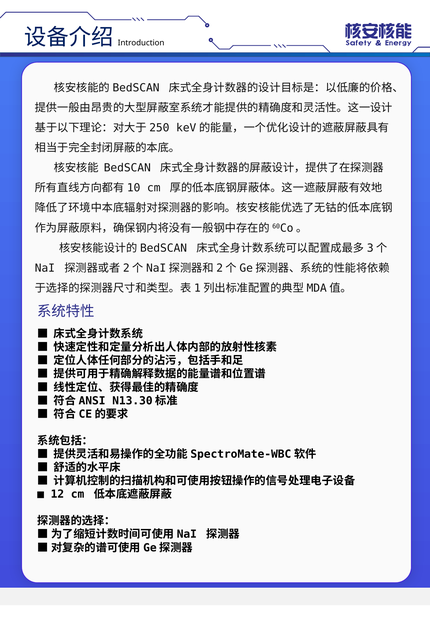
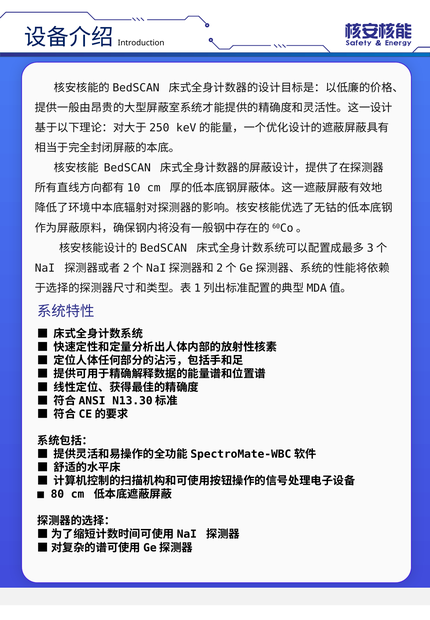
12: 12 -> 80 (57, 495)
